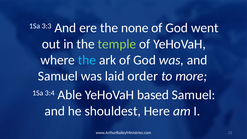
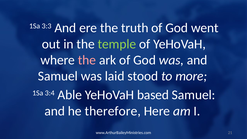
none: none -> truth (135, 28)
the colour: light blue -> pink (87, 60)
order: order -> stood (143, 76)
shouldest: shouldest -> therefore (113, 111)
